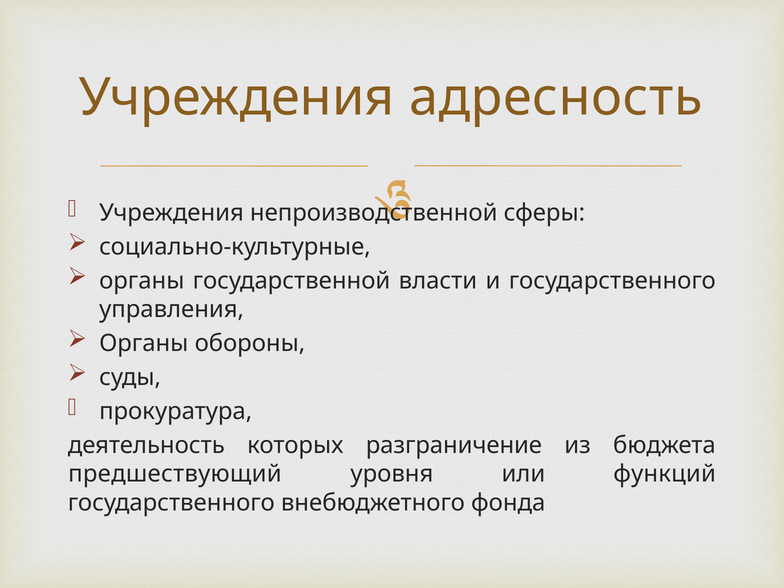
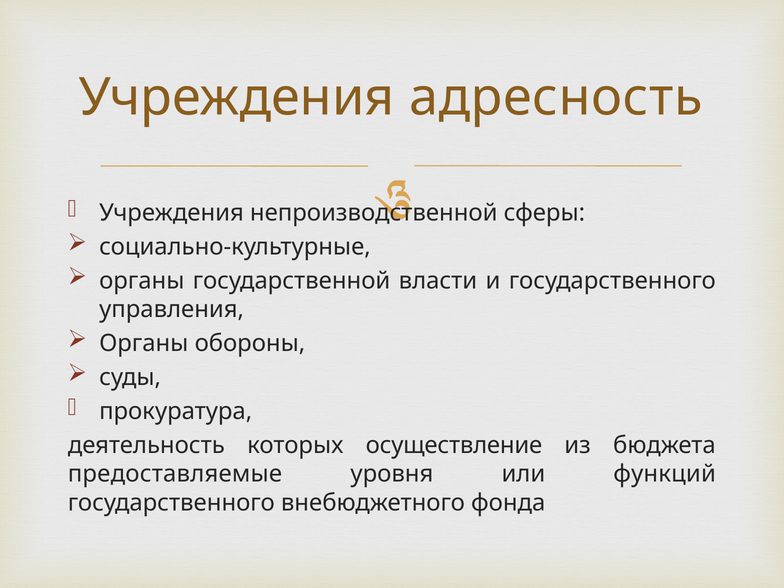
разграничение: разграничение -> осуществление (454, 445)
предшествующий: предшествующий -> предоставляемые (175, 474)
